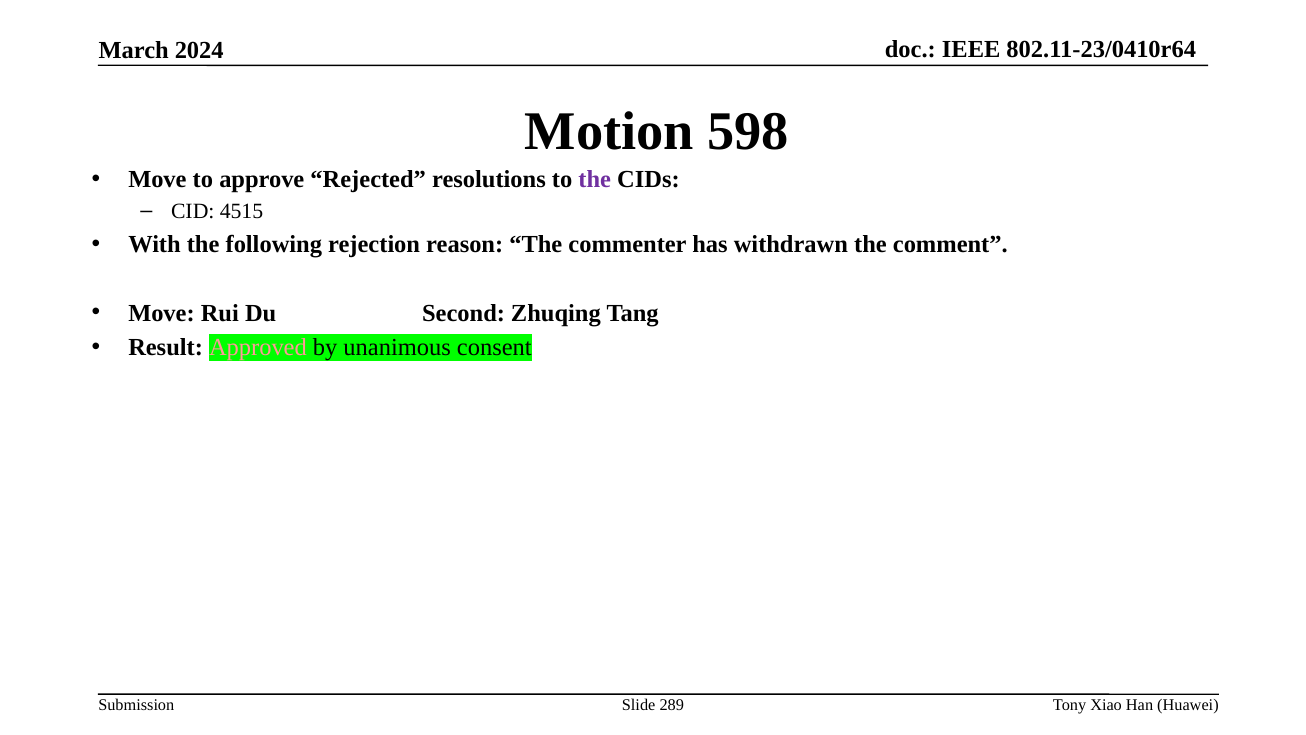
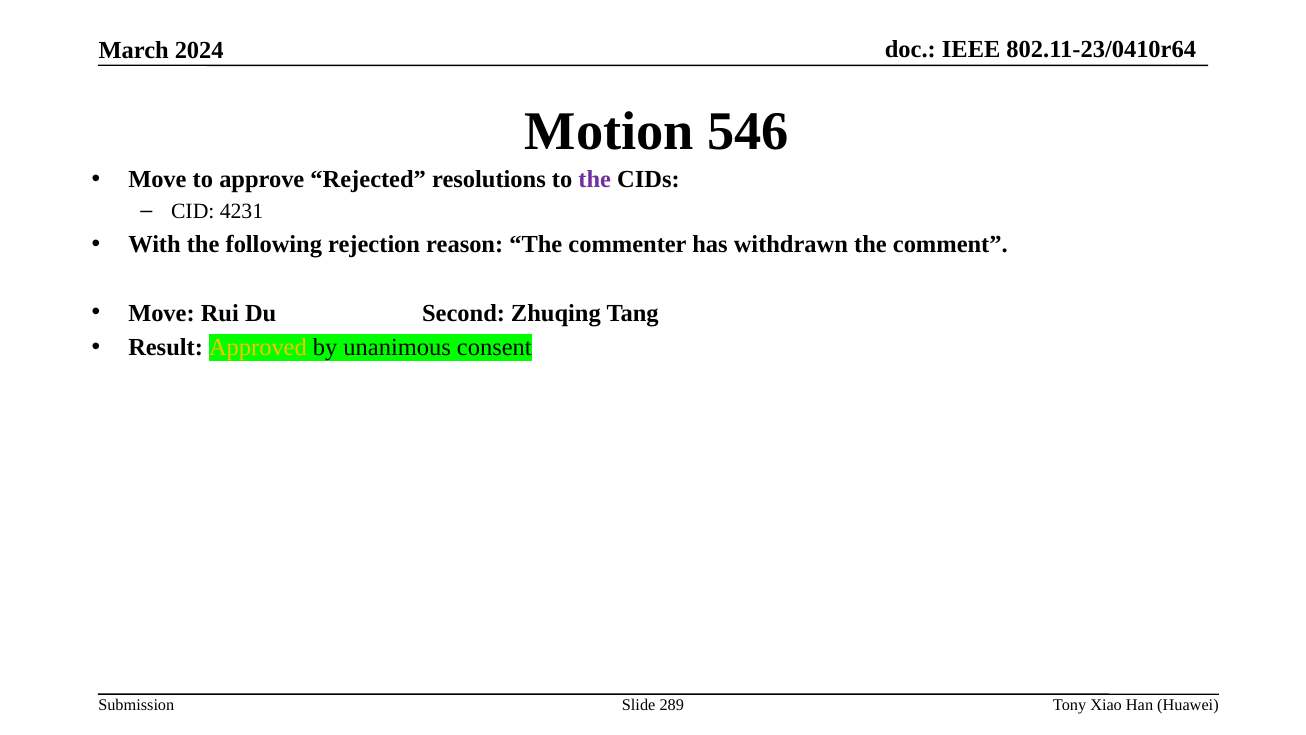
598: 598 -> 546 (748, 131)
4515: 4515 -> 4231 (242, 212)
Approved colour: pink -> yellow (258, 347)
